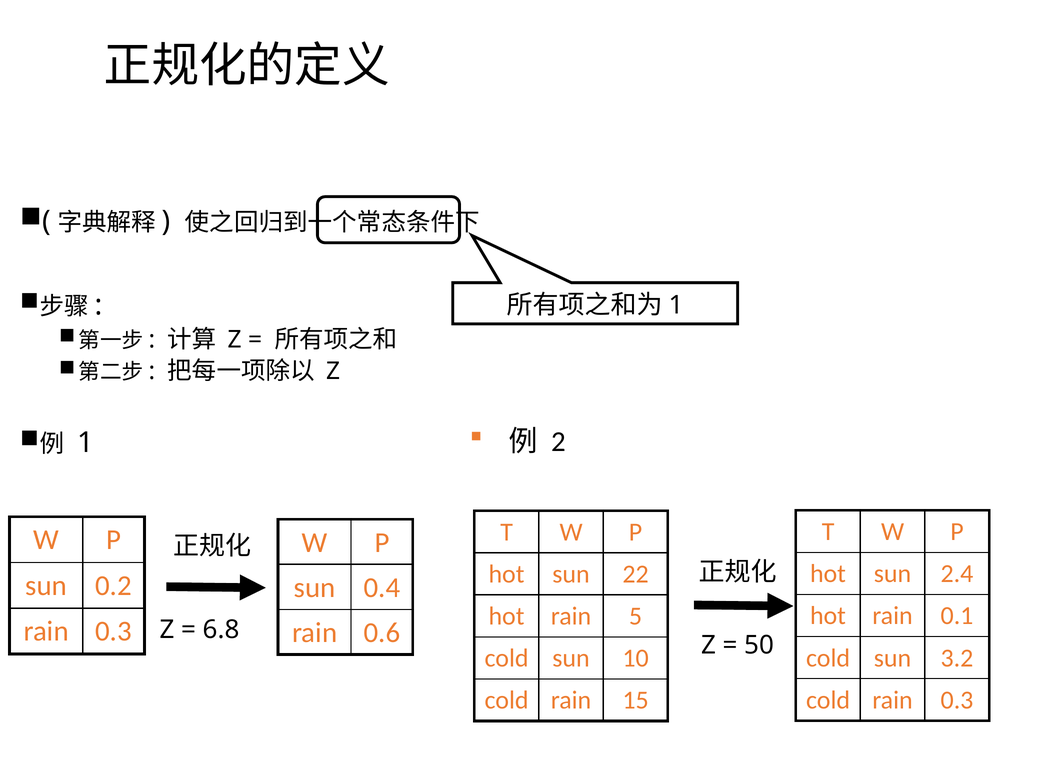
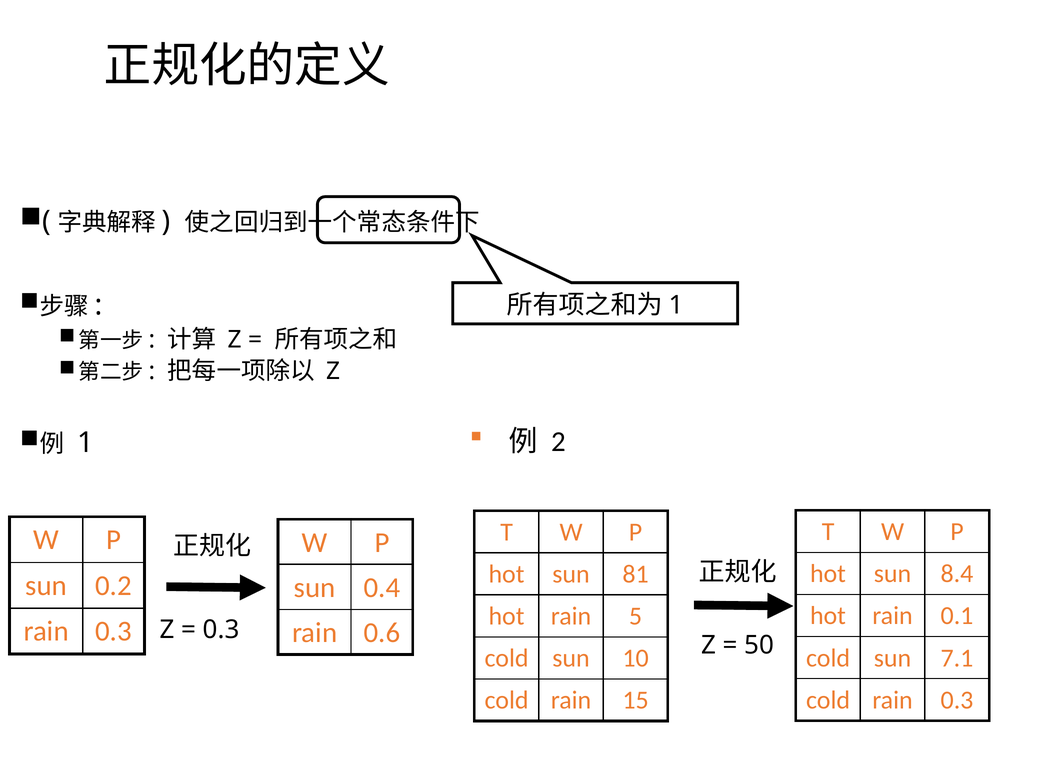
2.4: 2.4 -> 8.4 (957, 574)
22: 22 -> 81 (636, 574)
6.8: 6.8 -> 0.3 (221, 630)
3.2: 3.2 -> 7.1 (957, 658)
